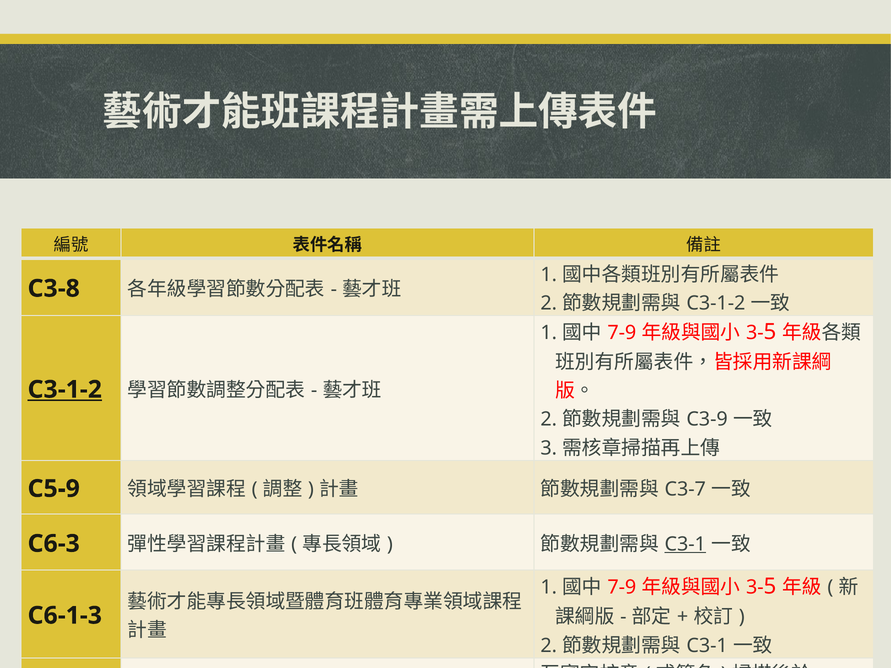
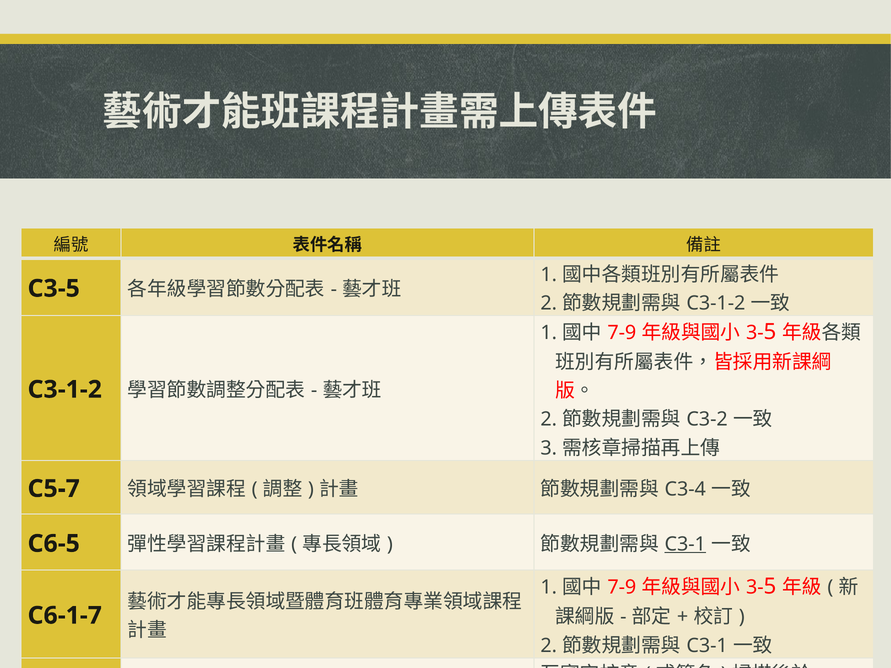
C3-8: C3-8 -> C3-5 (54, 289)
C3-1-2 underline: present -> none (65, 390)
C3-9: C3-9 -> C3-2 (707, 420)
C5-9: C5-9 -> C5-7 (54, 489)
C3-7: C3-7 -> C3-4 (685, 489)
C6-3: C6-3 -> C6-5 (54, 544)
C6-1-3: C6-1-3 -> C6-1-7 (65, 616)
